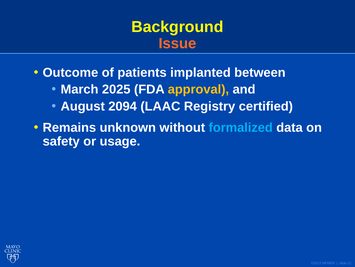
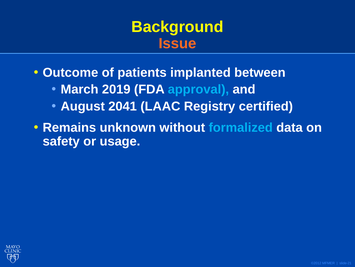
2025: 2025 -> 2019 (116, 89)
approval colour: yellow -> light blue (198, 89)
2094: 2094 -> 2041 (123, 106)
